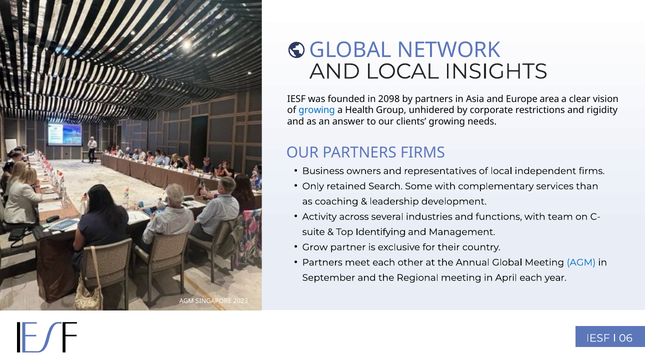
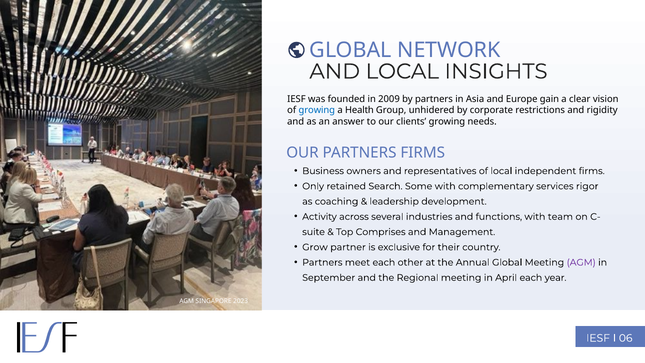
2098: 2098 -> 2009 (389, 99)
area: area -> gain (549, 99)
than: than -> rigor (587, 186)
Identifying: Identifying -> Comprises (381, 232)
AGM colour: blue -> purple (581, 262)
